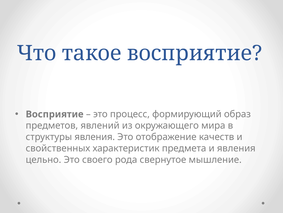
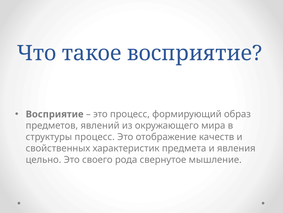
структуры явления: явления -> процесс (95, 137)
